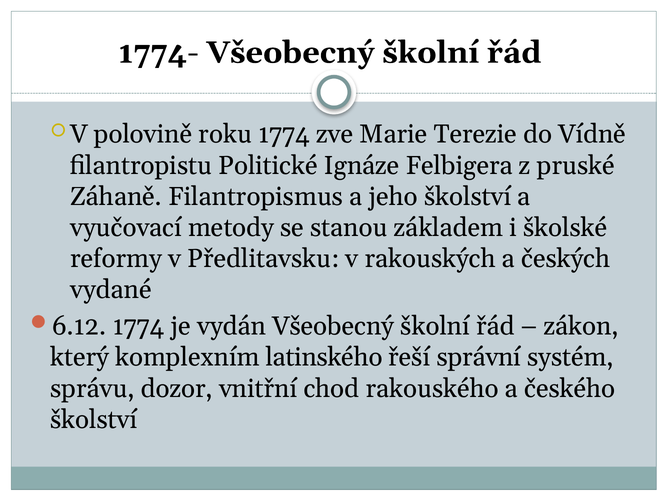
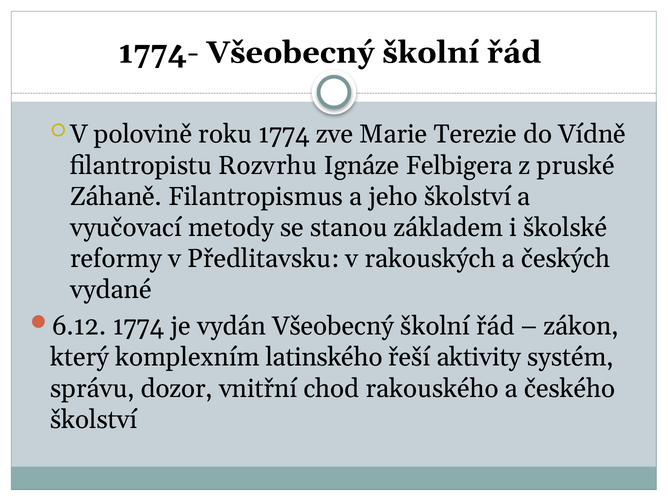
Politické: Politické -> Rozvrhu (268, 165)
správní: správní -> aktivity (479, 357)
